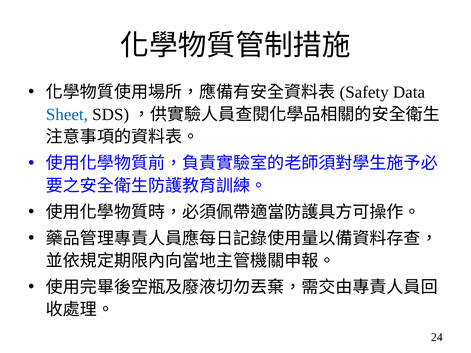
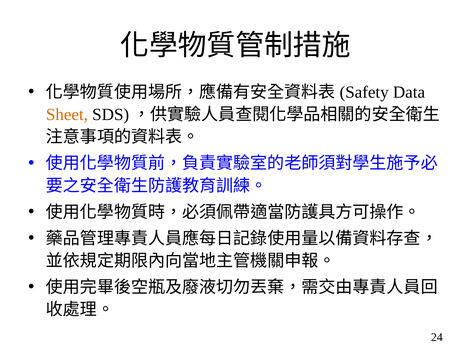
Sheet colour: blue -> orange (67, 115)
